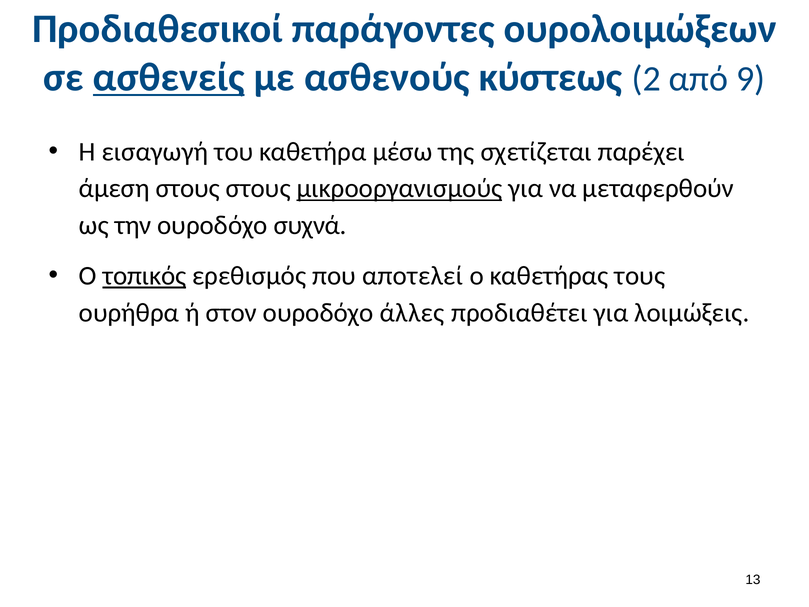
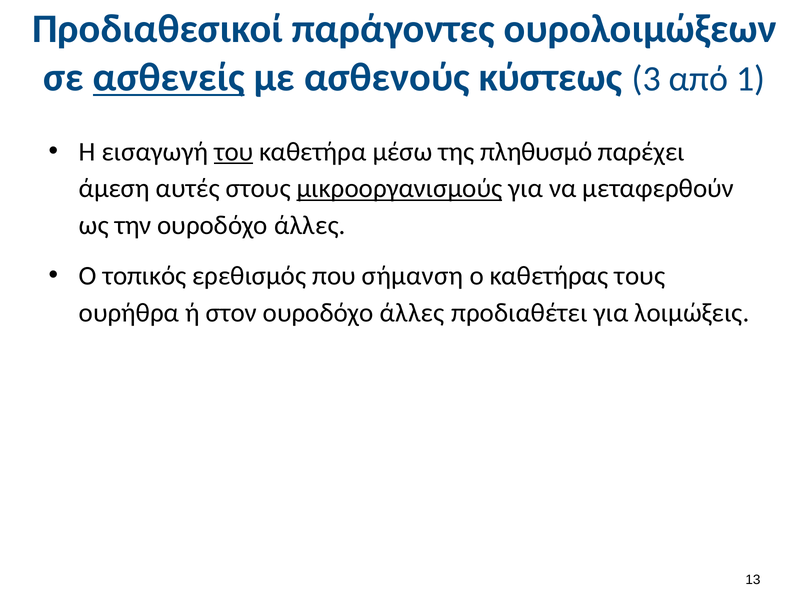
2: 2 -> 3 (646, 79)
9: 9 -> 1 (751, 79)
του underline: none -> present (234, 152)
σχετίζεται: σχετίζεται -> πληθυσμό (536, 152)
άμεση στους: στους -> αυτές (188, 189)
την ουροδόχο συχνά: συχνά -> άλλες (310, 225)
τοπικός underline: present -> none (145, 276)
αποτελεί: αποτελεί -> σήμανση (413, 276)
